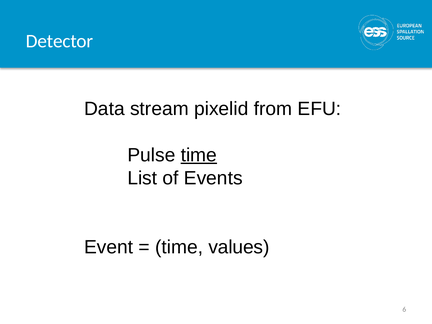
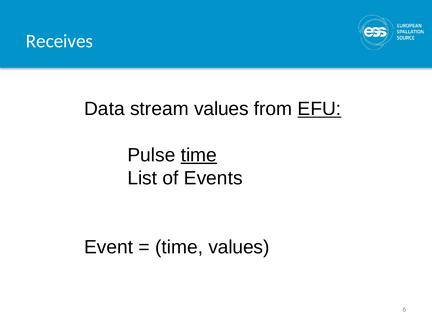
Detector: Detector -> Receives (60, 41)
stream pixelid: pixelid -> values (221, 109)
EFU underline: none -> present (319, 109)
